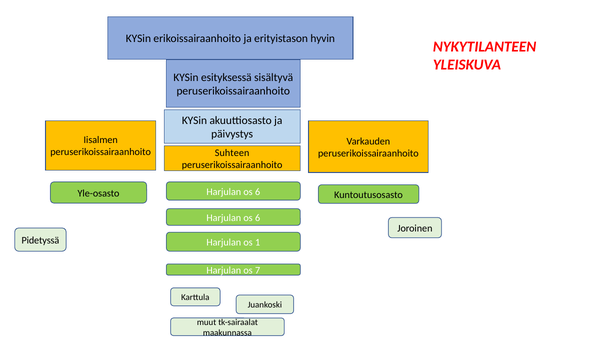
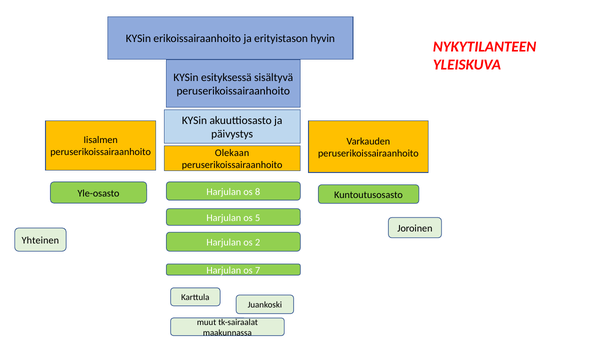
Suhteen: Suhteen -> Olekaan (232, 153)
6: 6 -> 8 (258, 192)
6: 6 -> 5 (258, 218)
Pidetyssä: Pidetyssä -> Yhteinen (40, 241)
1: 1 -> 2 (258, 243)
